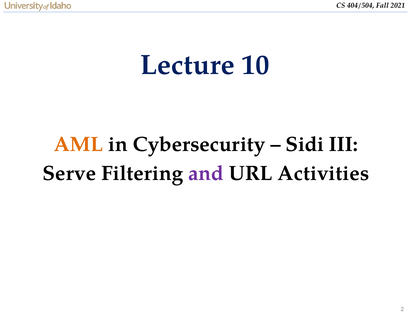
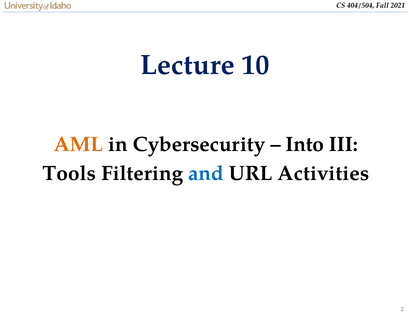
Sidi: Sidi -> Into (305, 144)
Serve: Serve -> Tools (69, 173)
and colour: purple -> blue (206, 173)
